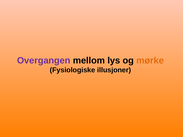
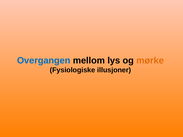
Overgangen colour: purple -> blue (44, 61)
